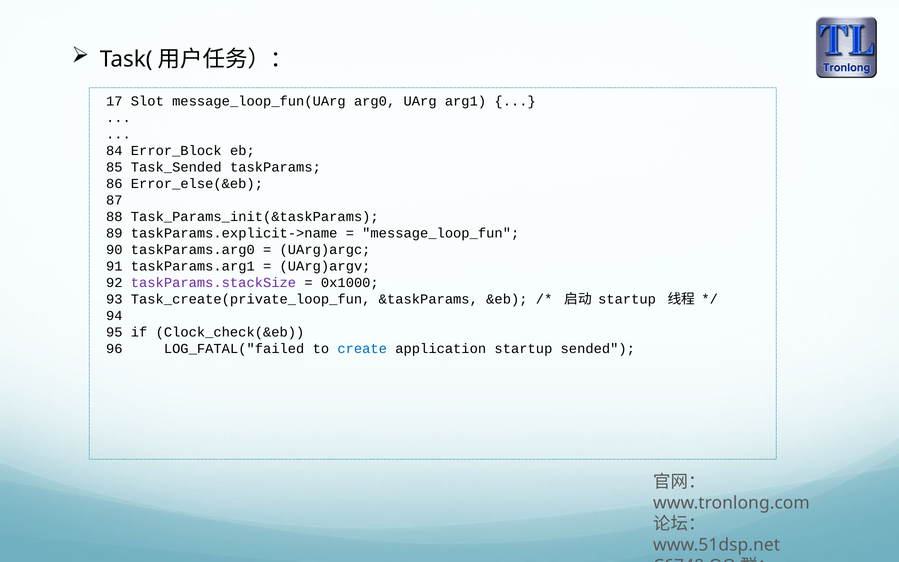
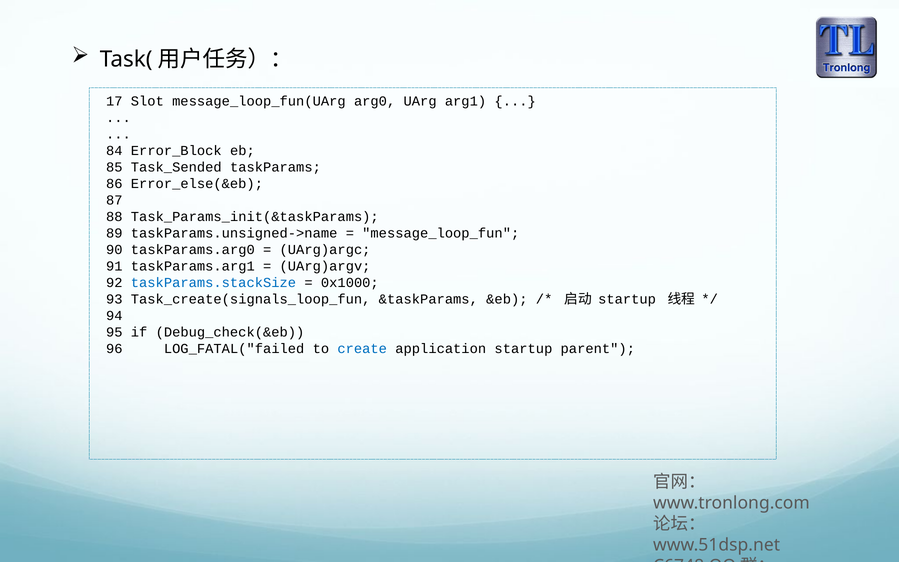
taskParams.explicit->name: taskParams.explicit->name -> taskParams.unsigned->name (234, 233)
taskParams.stackSize colour: purple -> blue (213, 283)
Task_create(private_loop_fun: Task_create(private_loop_fun -> Task_create(signals_loop_fun (251, 299)
Clock_check(&eb: Clock_check(&eb -> Debug_check(&eb (230, 332)
sended: sended -> parent (598, 349)
